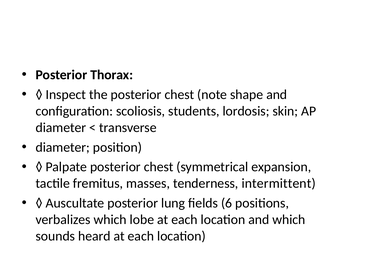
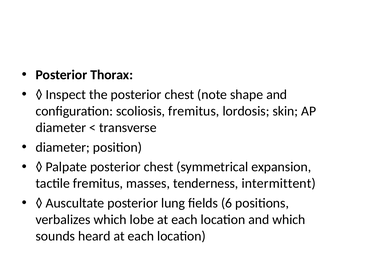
scoliosis students: students -> fremitus (194, 111)
